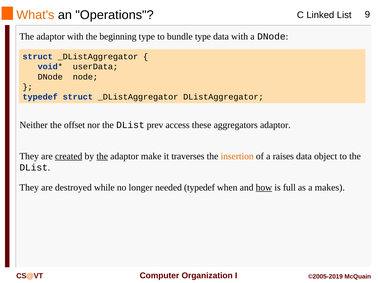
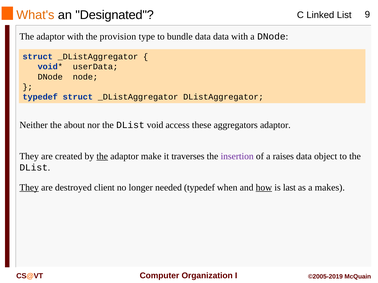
Operations: Operations -> Designated (115, 15)
beginning: beginning -> provision (118, 37)
bundle type: type -> data (203, 37)
offset: offset -> about (74, 125)
prev: prev -> void (155, 125)
created underline: present -> none (69, 156)
insertion colour: orange -> purple (237, 156)
They underline: none -> present (29, 188)
while: while -> client (104, 188)
full: full -> last (289, 188)
